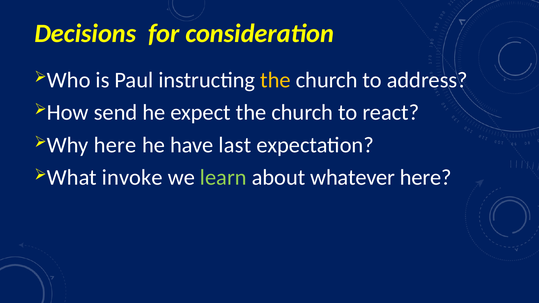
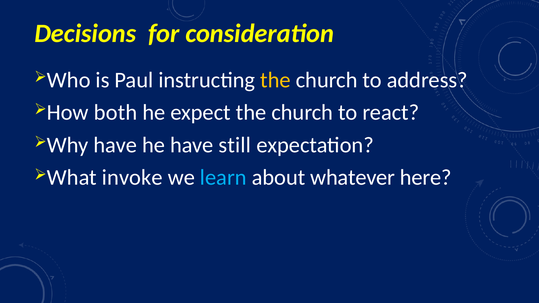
send: send -> both (115, 113)
here: here -> have (115, 145)
last: last -> still (235, 145)
learn colour: light green -> light blue (223, 178)
